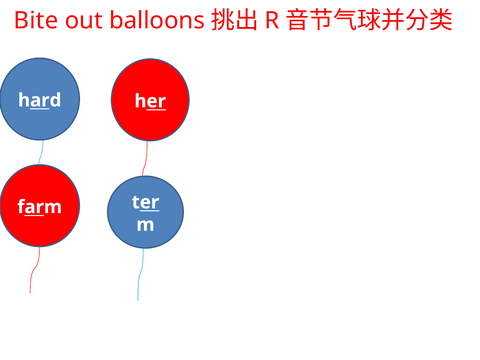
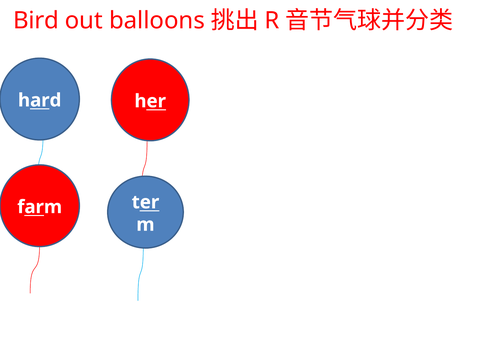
Bite: Bite -> Bird (36, 21)
